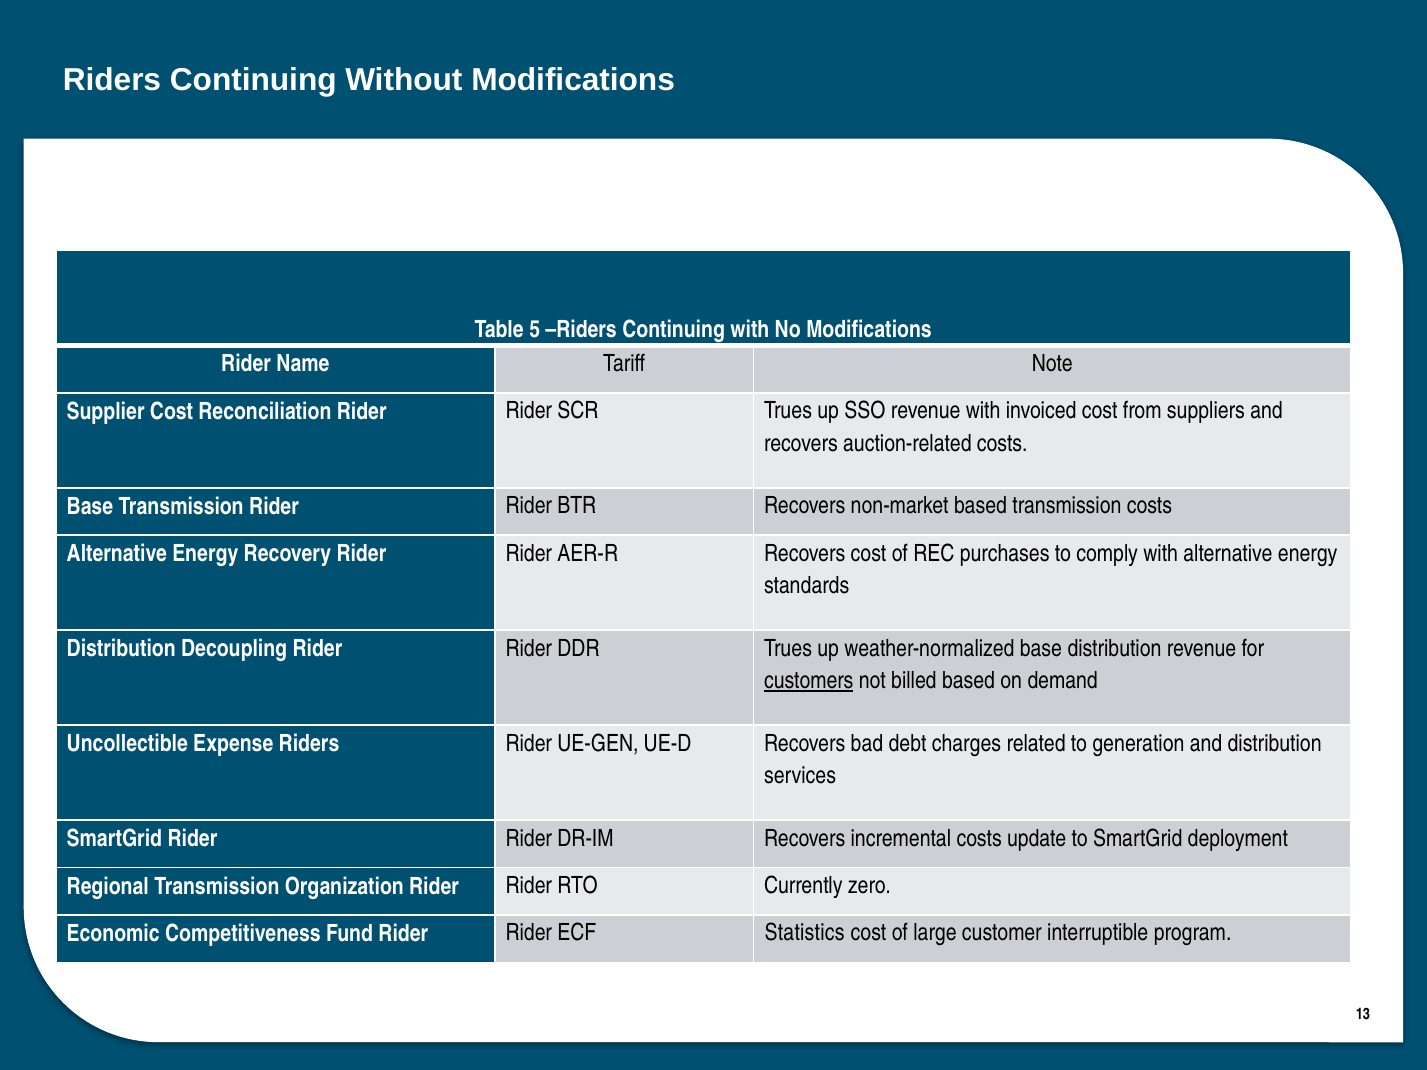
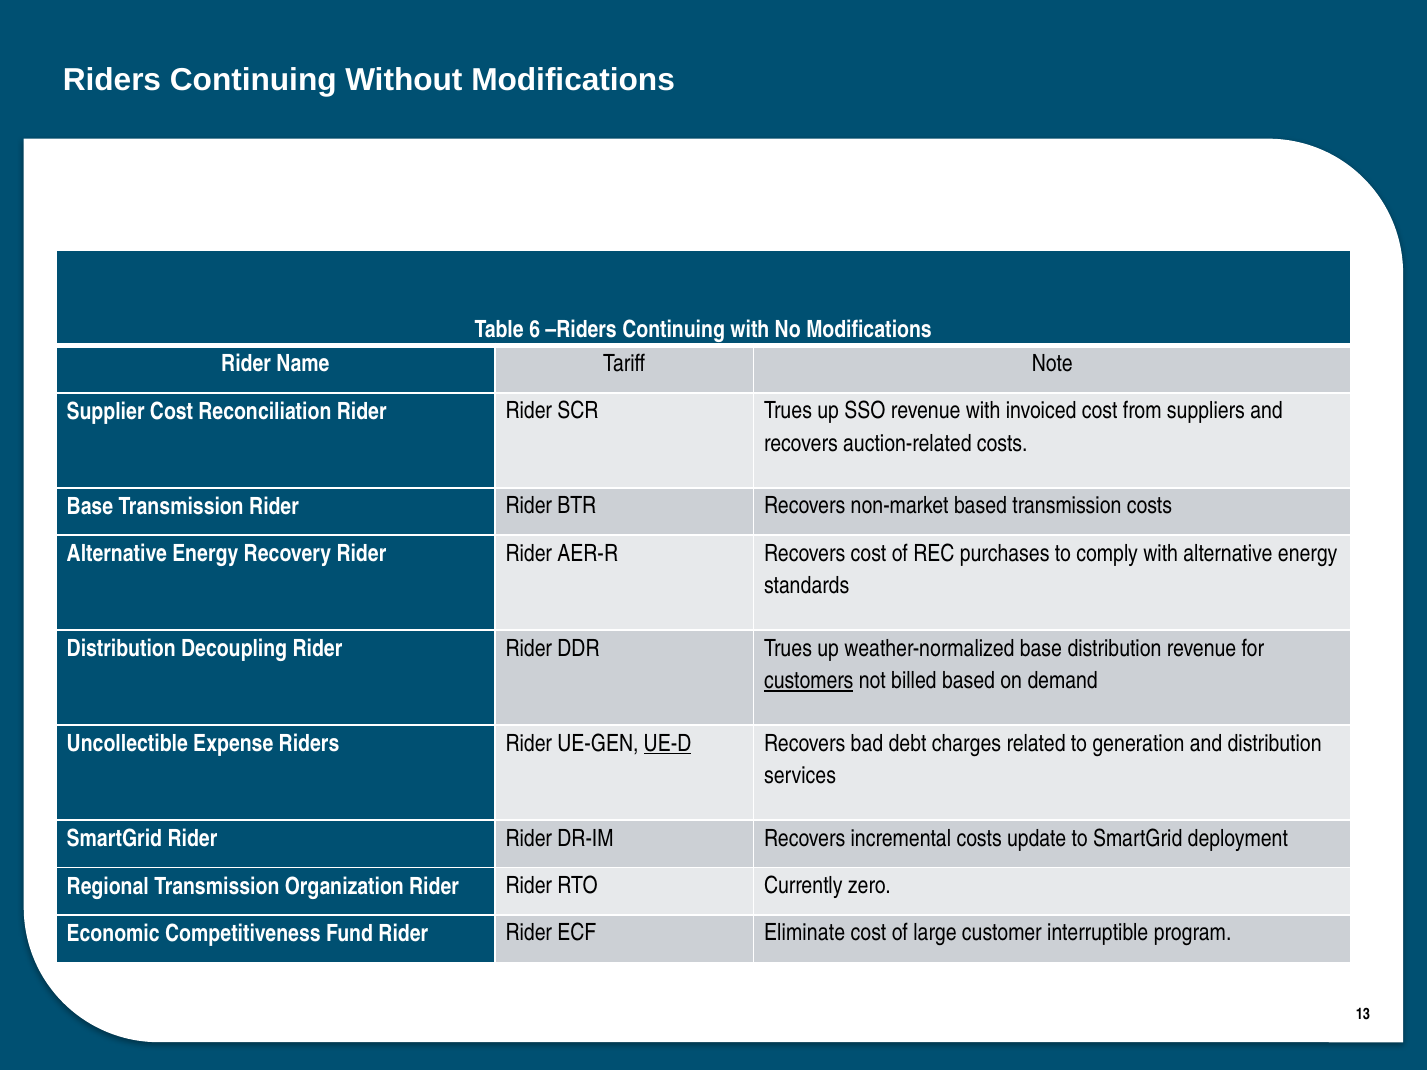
5: 5 -> 6 (535, 330)
UE-D underline: none -> present (668, 743)
Statistics: Statistics -> Eliminate (805, 933)
